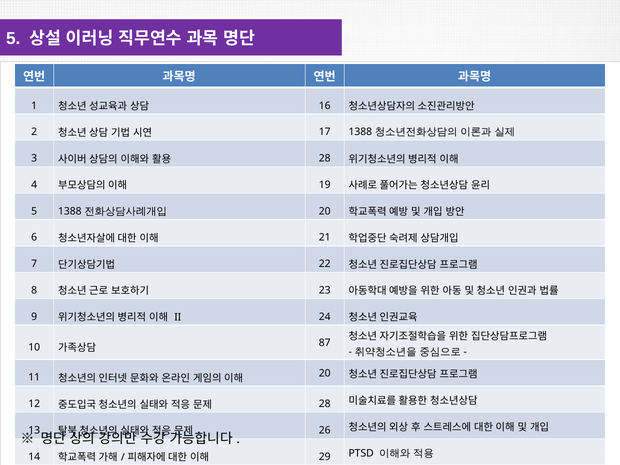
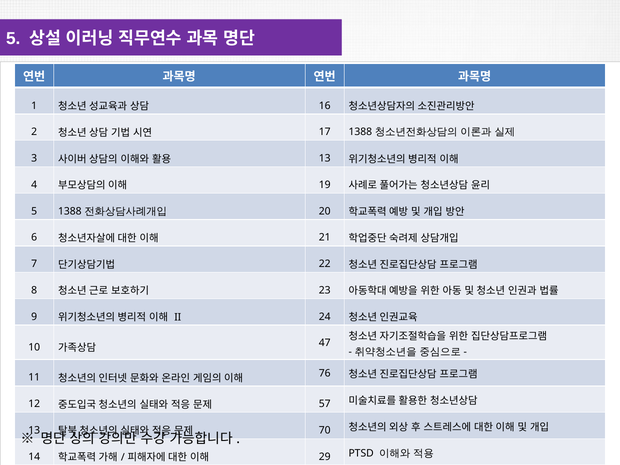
28: 28 -> 13 (325, 158)
87: 87 -> 47 (325, 343)
20: 20 -> 76 (325, 373)
28: 28 -> 57 (325, 404)
26: 26 -> 70 (325, 430)
